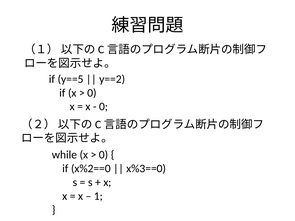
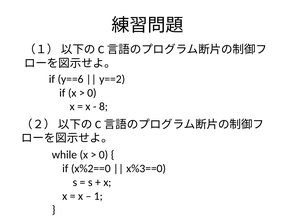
y==5: y==5 -> y==6 (71, 79)
0: 0 -> 8 (104, 107)
